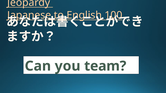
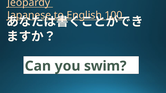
team: team -> swim (105, 66)
